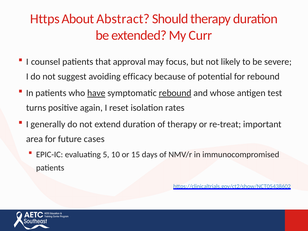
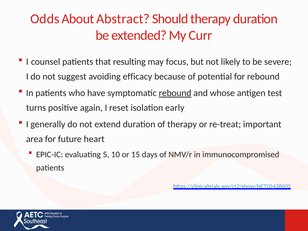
Https: Https -> Odds (45, 19)
approval: approval -> resulting (129, 62)
have underline: present -> none (96, 93)
rates: rates -> early (175, 108)
cases: cases -> heart (94, 139)
